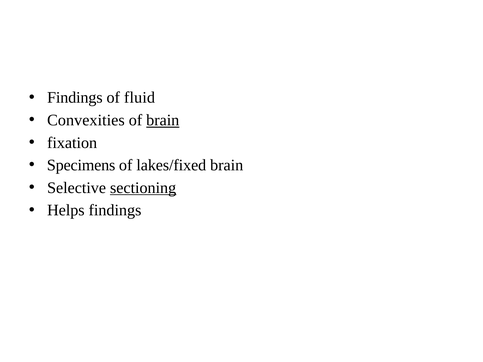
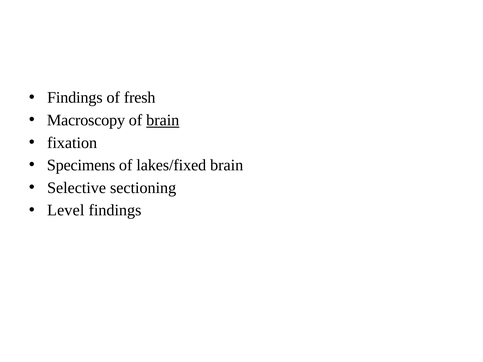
fluid: fluid -> fresh (140, 98)
Convexities: Convexities -> Macroscopy (86, 120)
sectioning underline: present -> none (143, 188)
Helps: Helps -> Level (66, 210)
